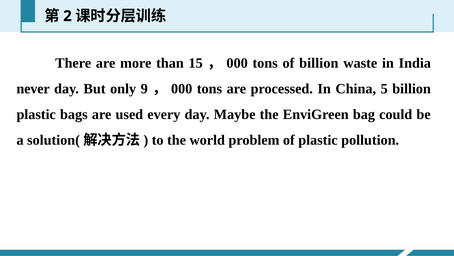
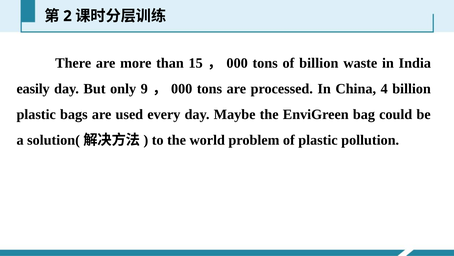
never: never -> easily (33, 89)
5: 5 -> 4 (384, 89)
